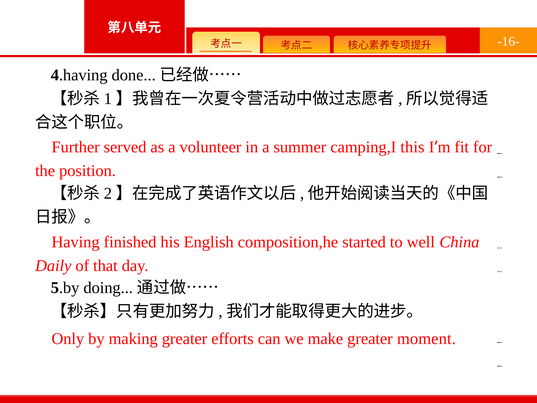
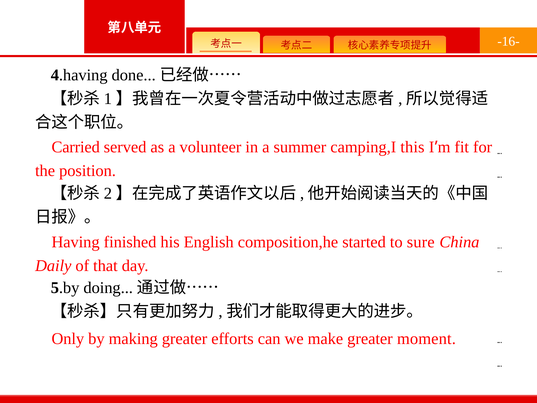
Further: Further -> Carried (76, 147)
well: well -> sure (421, 242)
